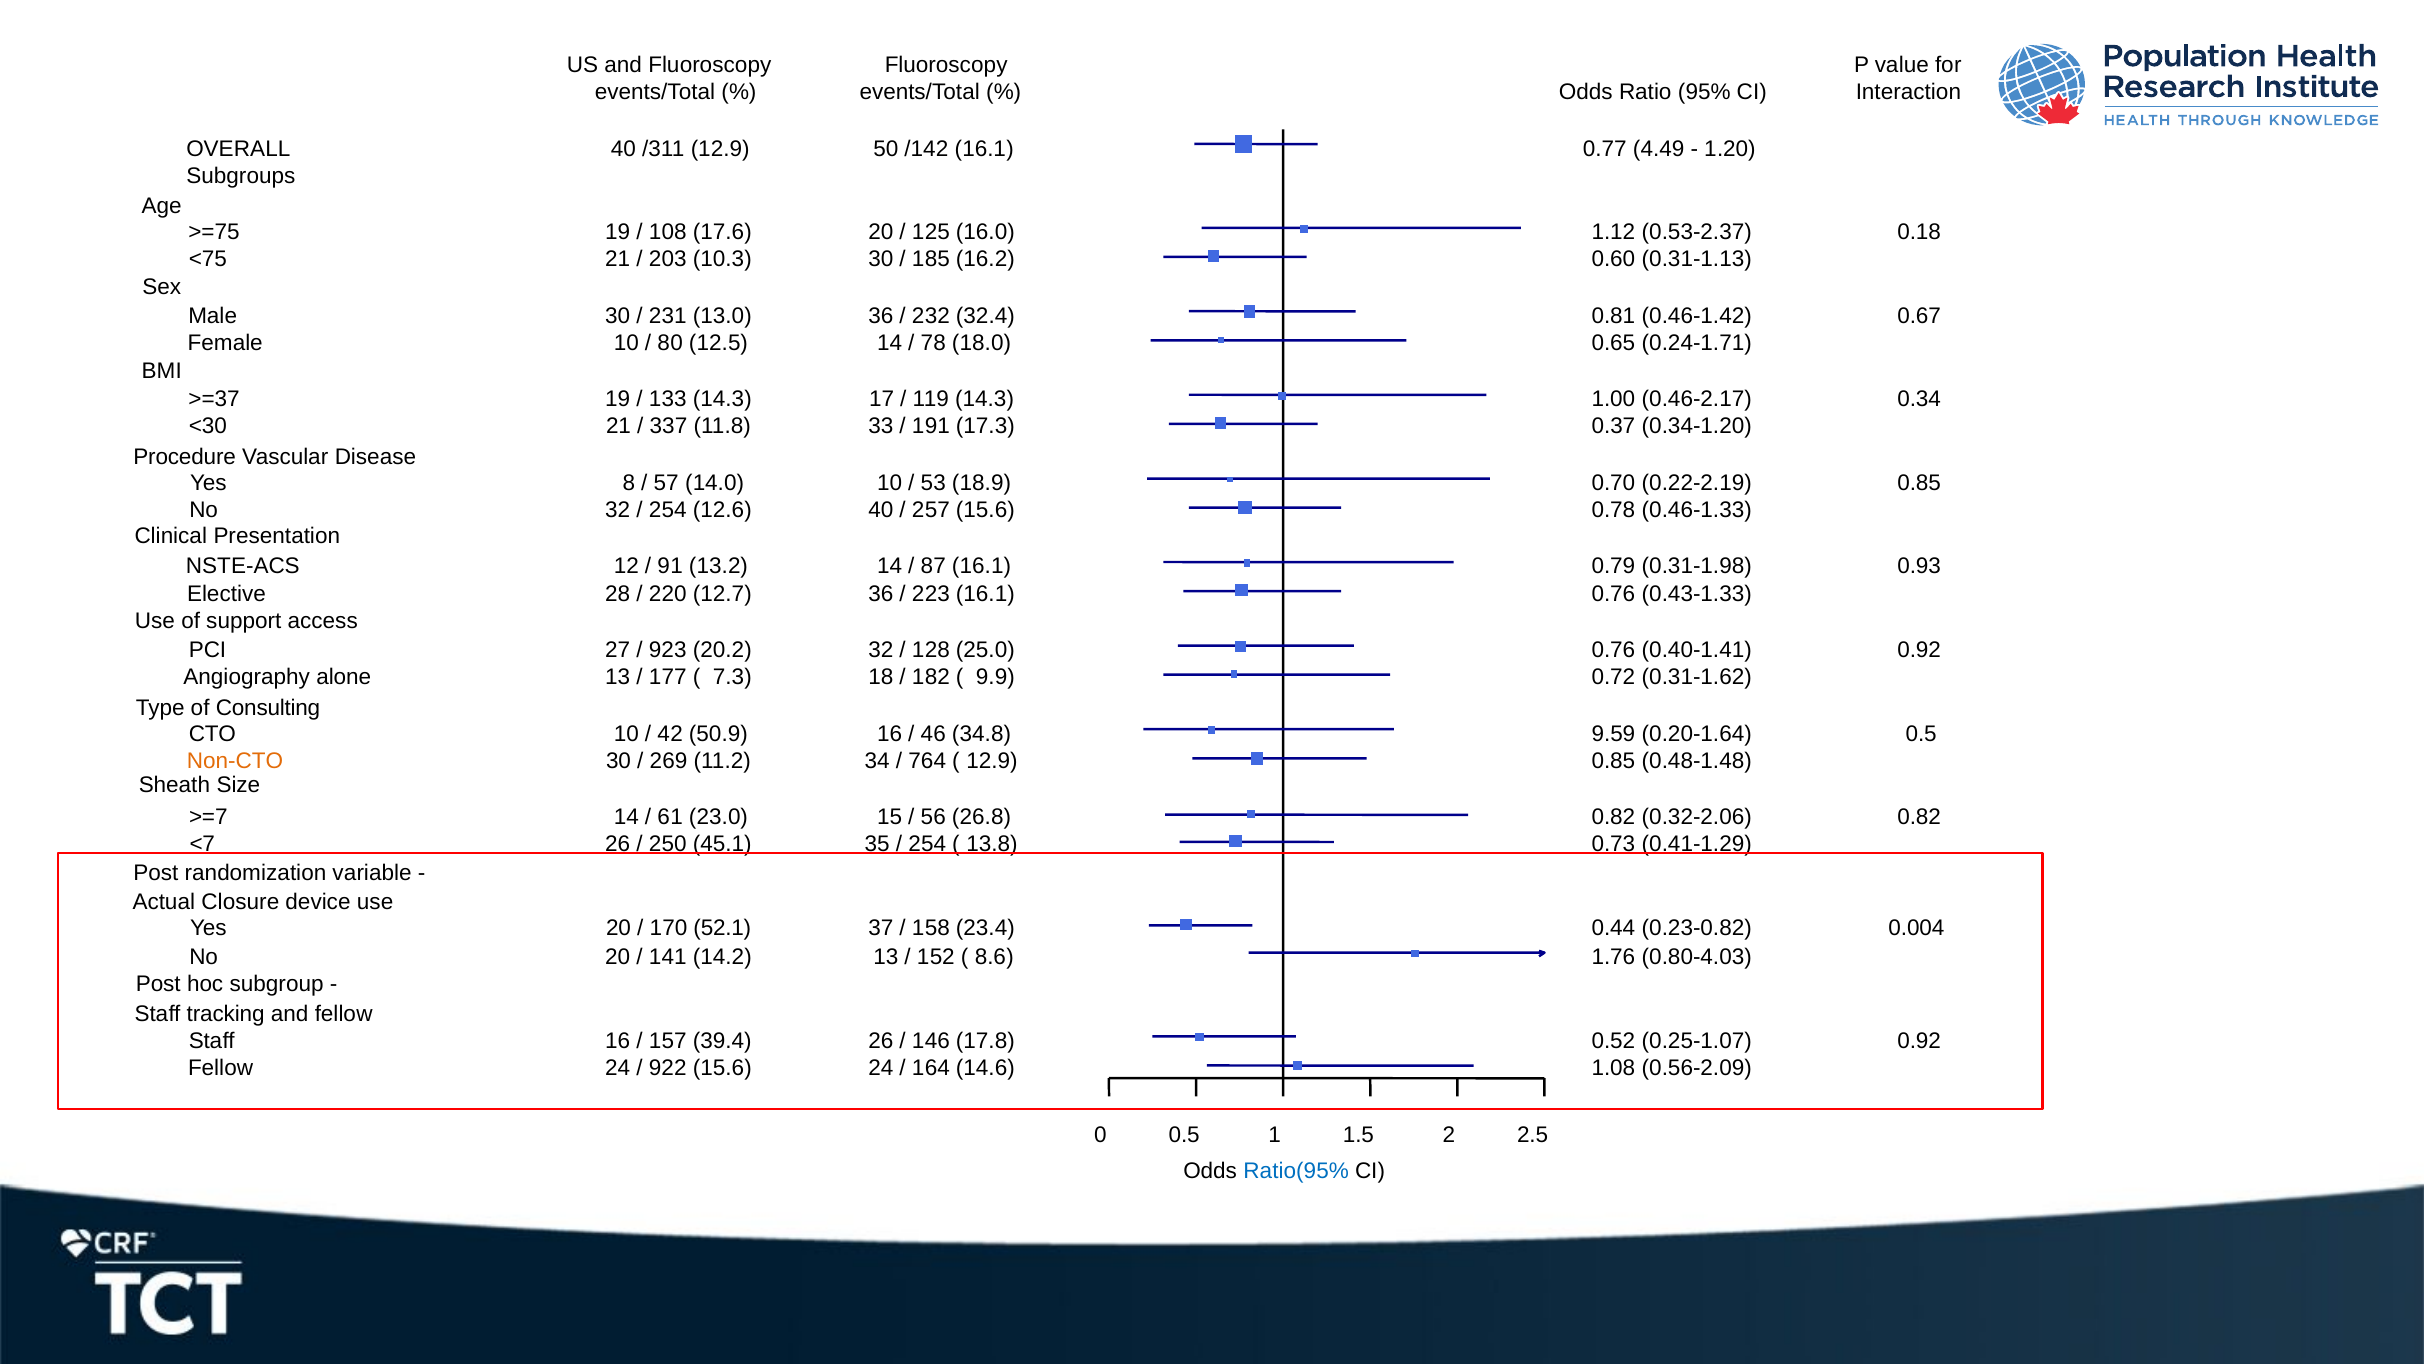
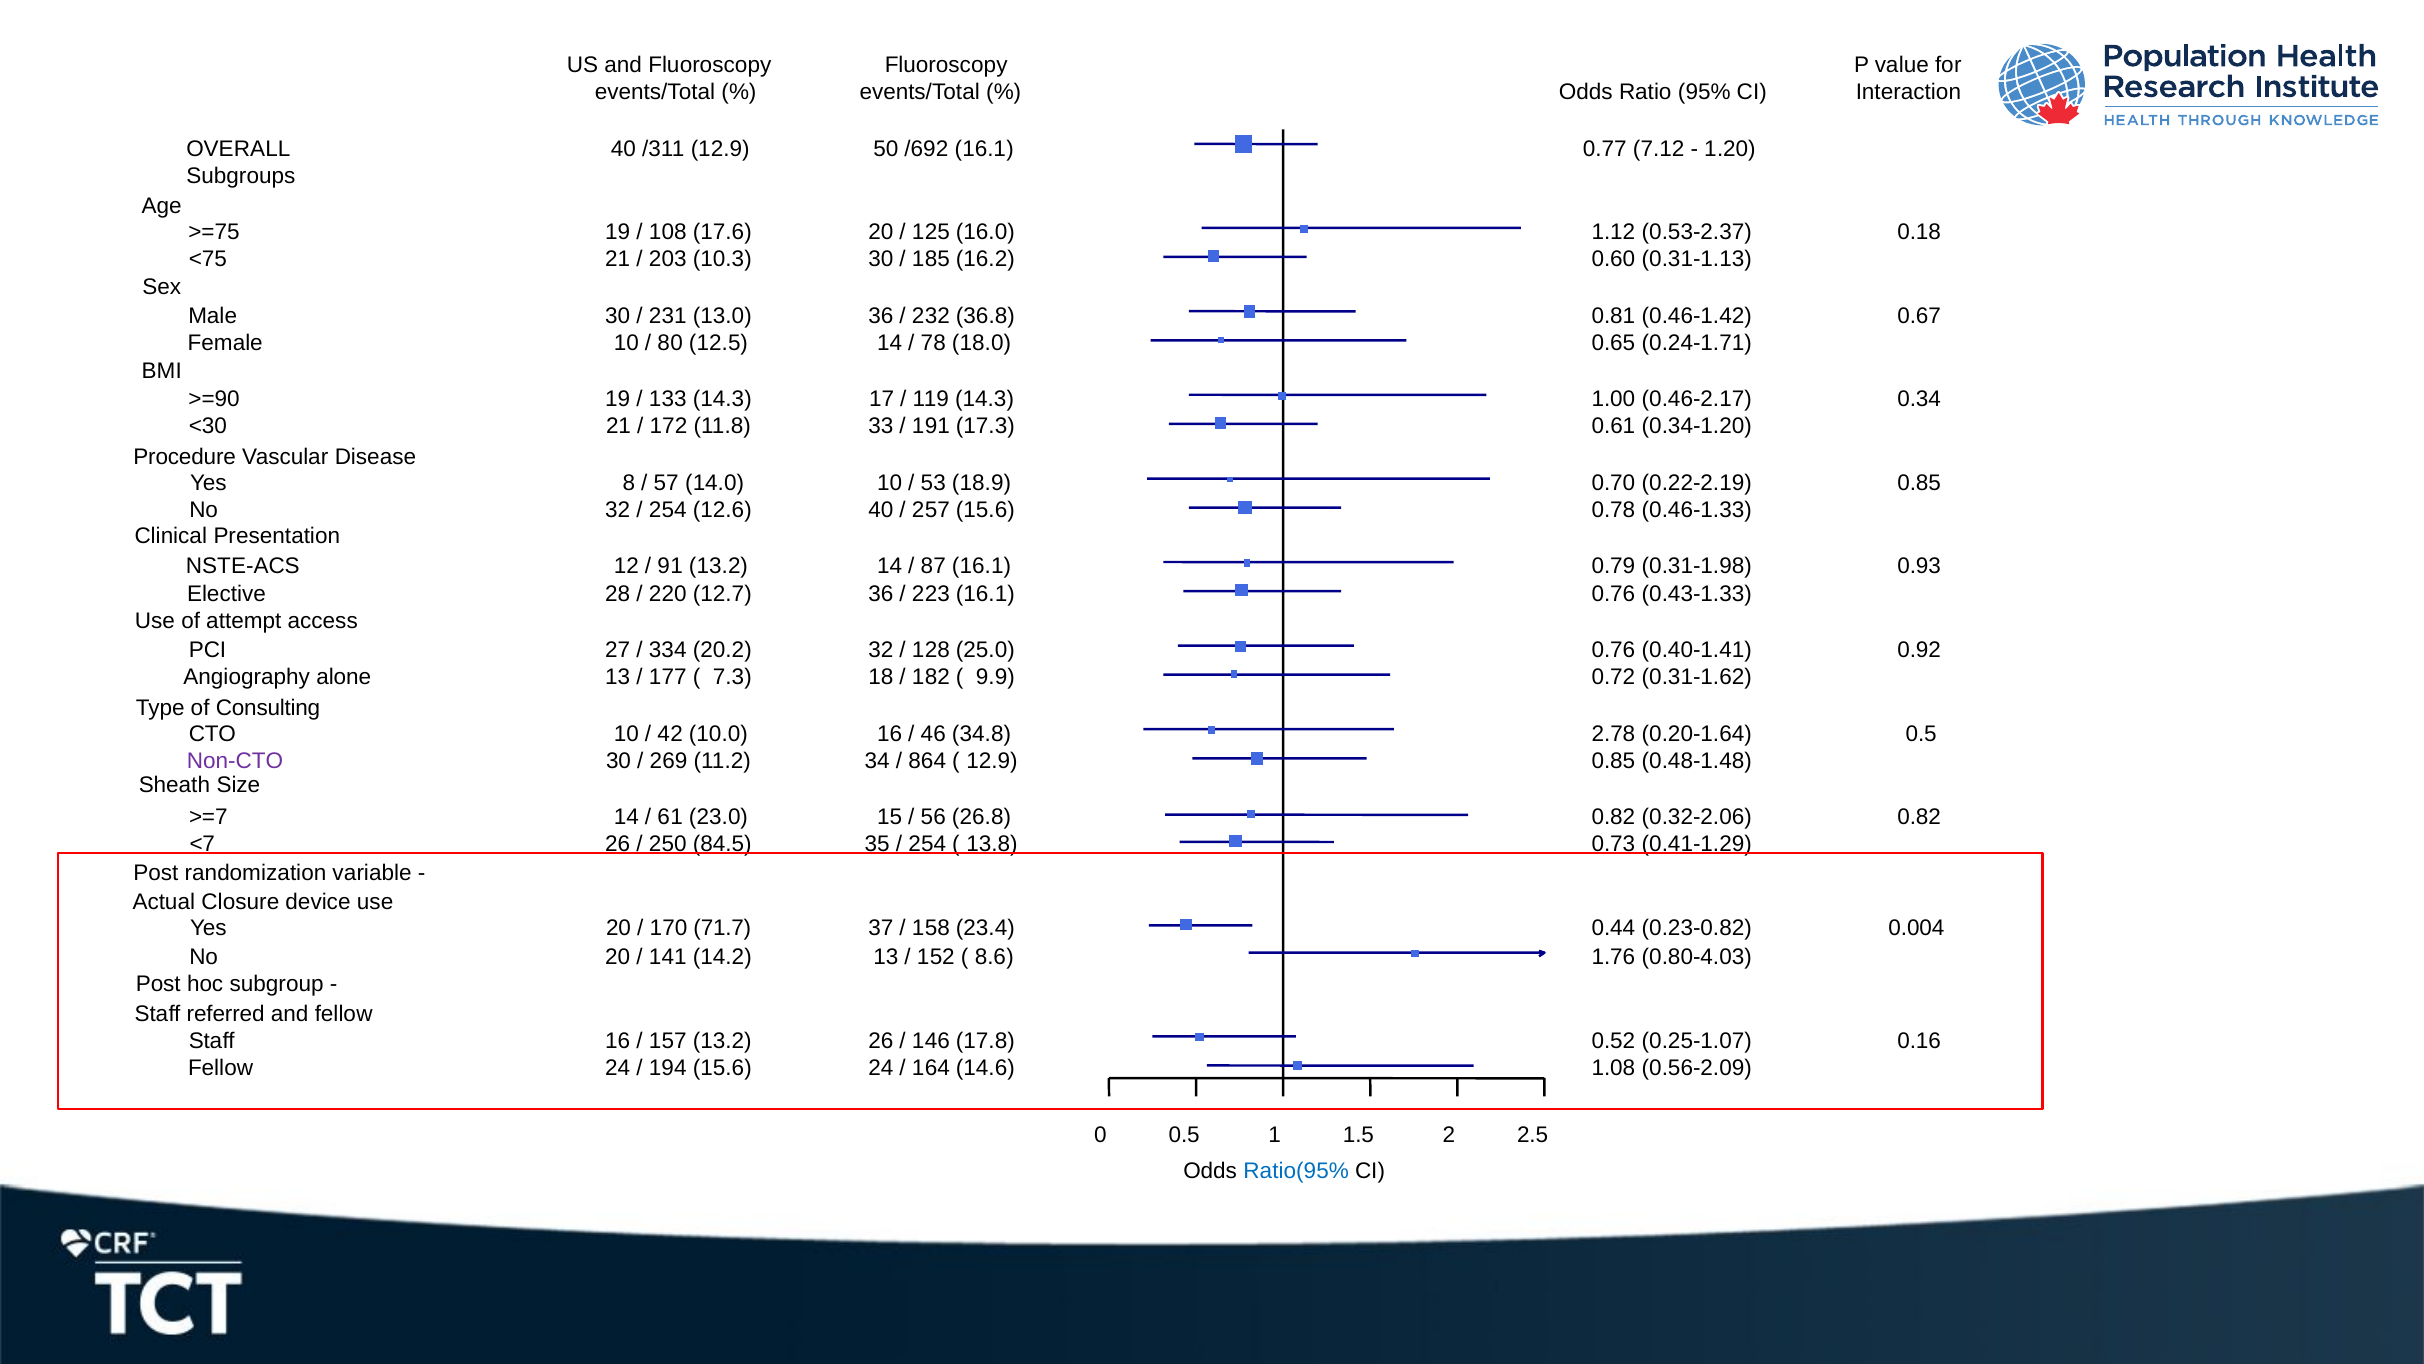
/142: /142 -> /692 (926, 149)
4.49: 4.49 -> 7.12 (1659, 149)
32.4: 32.4 -> 36.8 (985, 316)
>=37: >=37 -> >=90 (214, 399)
337: 337 -> 172 (668, 426)
0.37: 0.37 -> 0.61 (1613, 426)
support: support -> attempt (244, 621)
923: 923 -> 334 (668, 650)
50.9: 50.9 -> 10.0 (718, 733)
9.59: 9.59 -> 2.78 (1613, 733)
Non-CTO colour: orange -> purple (235, 761)
764: 764 -> 864 (927, 761)
45.1: 45.1 -> 84.5 (722, 844)
52.1: 52.1 -> 71.7 (722, 928)
tracking: tracking -> referred (226, 1014)
157 39.4: 39.4 -> 13.2 (722, 1040)
0.92: 0.92 -> 0.16 (1919, 1040)
922: 922 -> 194 (668, 1068)
